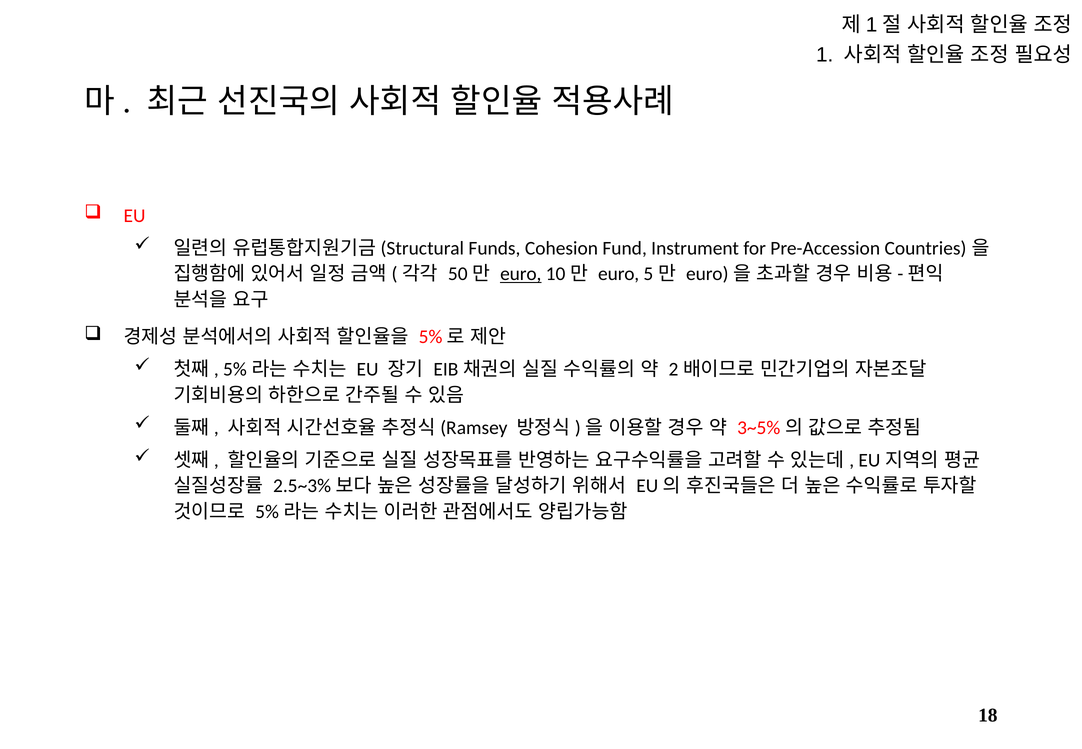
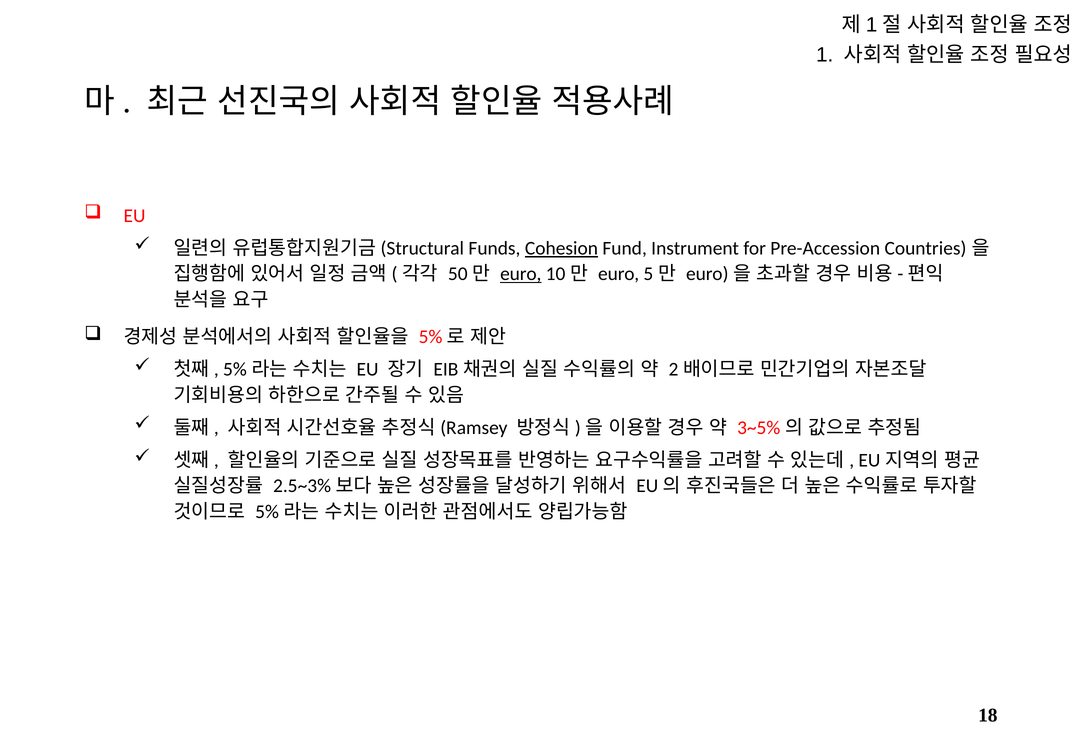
Cohesion underline: none -> present (561, 248)
